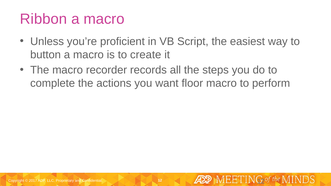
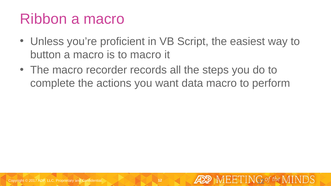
to create: create -> macro (146, 55)
floor: floor -> data (192, 83)
